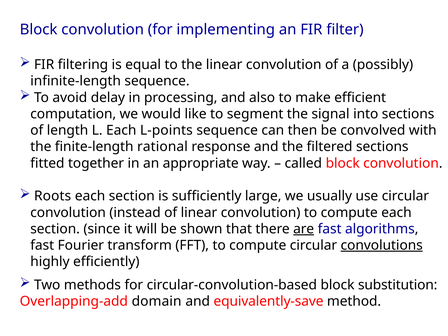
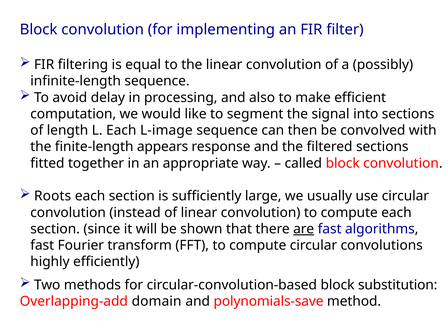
L-points: L-points -> L-image (166, 130)
rational: rational -> appears (163, 147)
convolutions underline: present -> none (382, 245)
equivalently-save: equivalently-save -> polynomials-save (269, 301)
